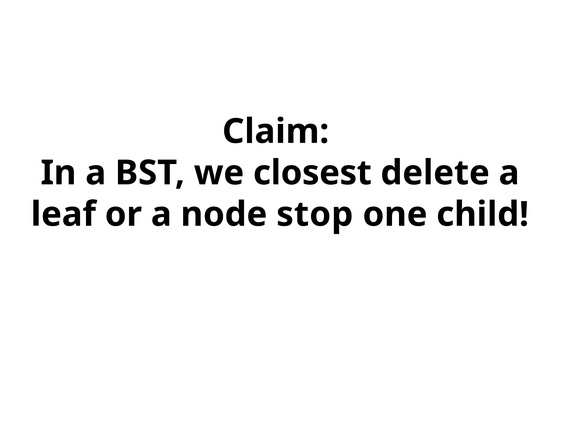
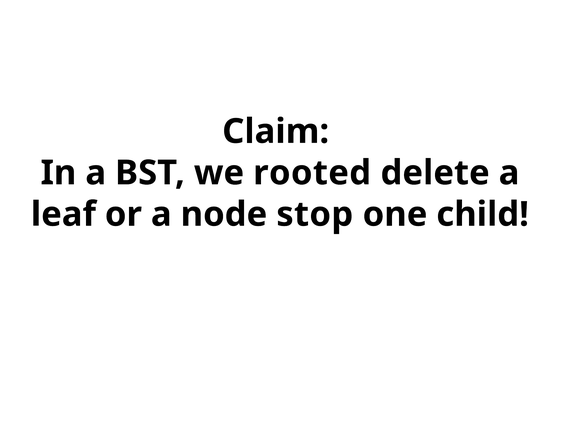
closest: closest -> rooted (312, 173)
